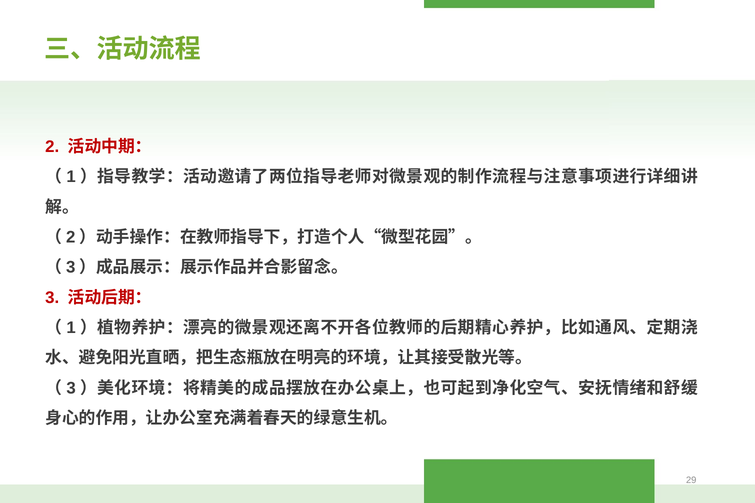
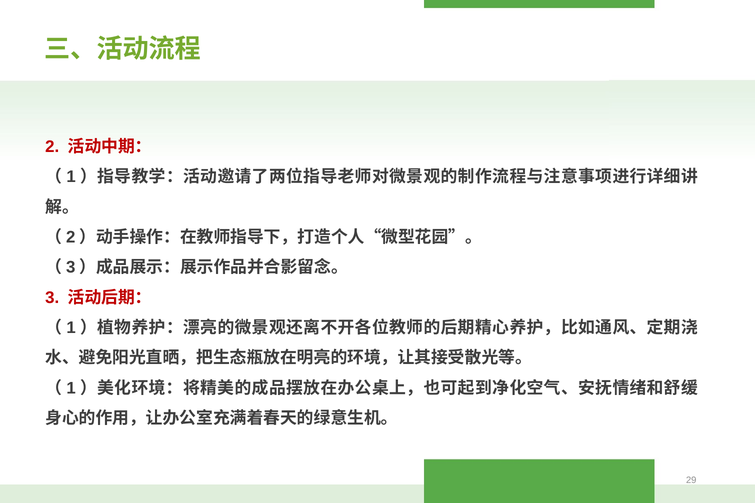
3: 3 -> 1 (71, 388)
